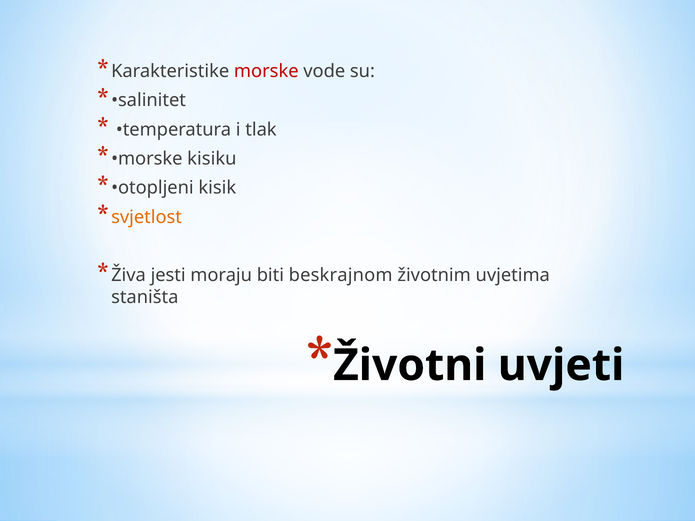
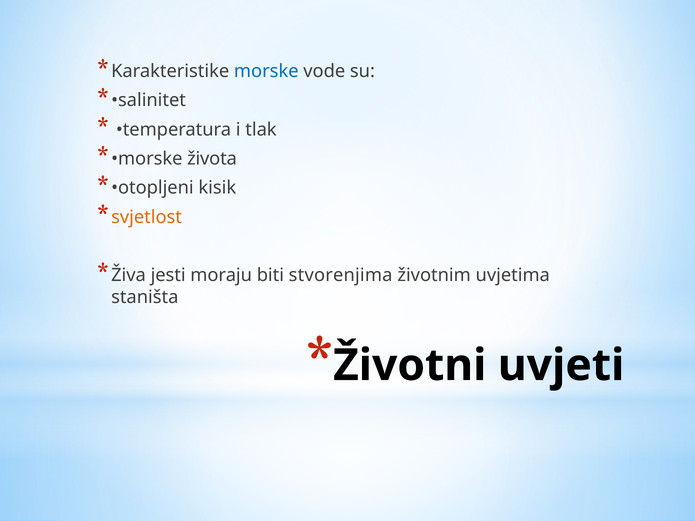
morske colour: red -> blue (266, 71)
kisiku: kisiku -> života (212, 159)
beskrajnom: beskrajnom -> stvorenjima (341, 275)
